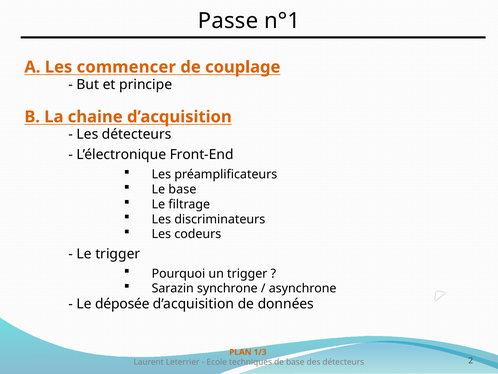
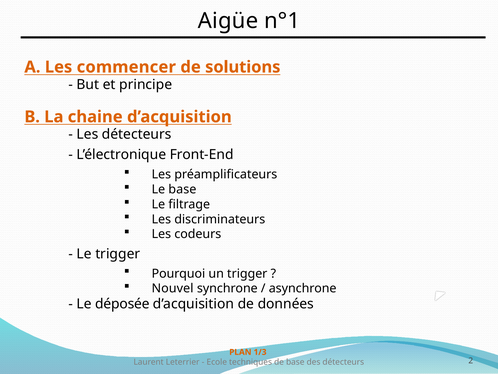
Passe: Passe -> Aigüe (228, 21)
couplage: couplage -> solutions (243, 67)
Sarazin: Sarazin -> Nouvel (173, 288)
